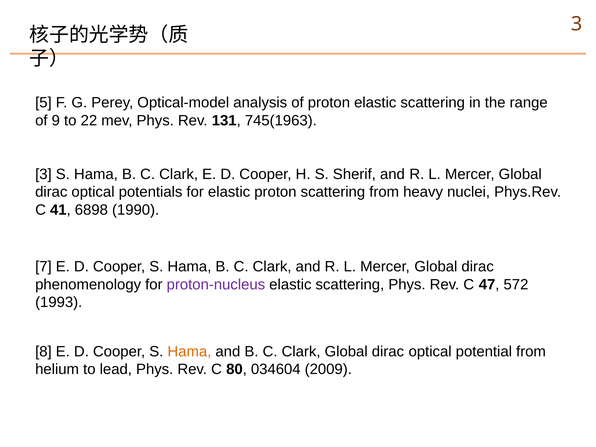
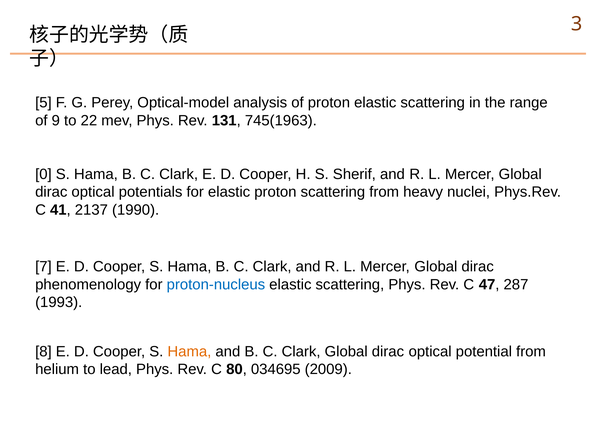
3: 3 -> 0 (43, 174)
6898: 6898 -> 2137 (91, 210)
proton-nucleus colour: purple -> blue (216, 284)
572: 572 -> 287 (516, 284)
034604: 034604 -> 034695 (276, 369)
